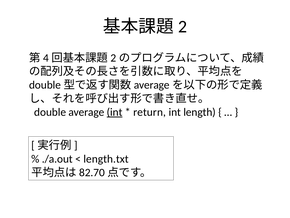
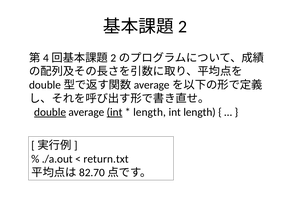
double underline: none -> present (50, 112)
return: return -> length (150, 112)
length.txt: length.txt -> return.txt (106, 159)
